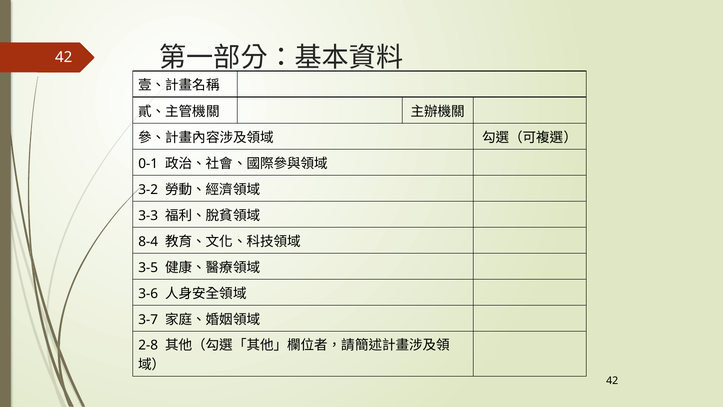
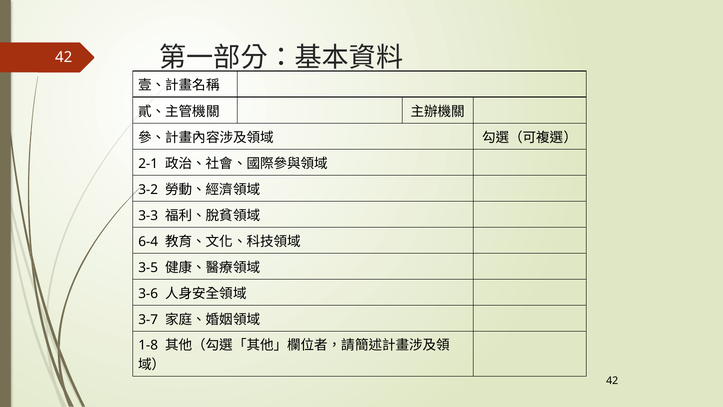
0-1: 0-1 -> 2-1 (148, 163)
8-4: 8-4 -> 6-4 (148, 241)
2-8: 2-8 -> 1-8 (148, 345)
